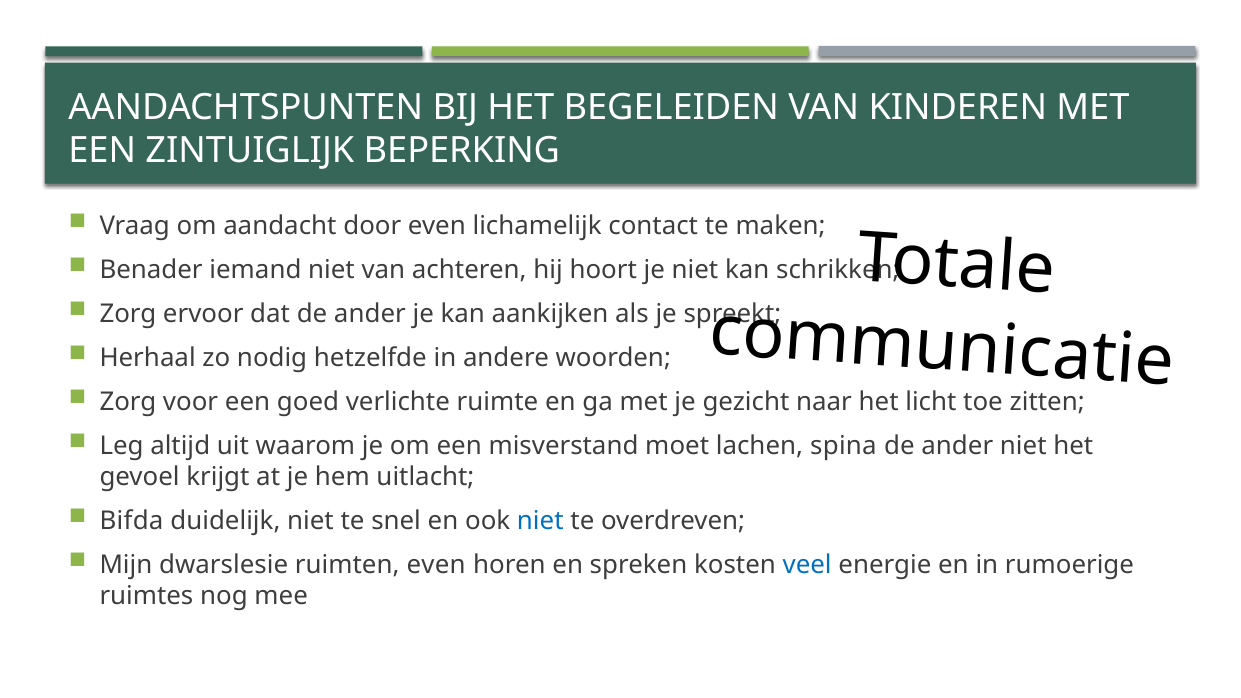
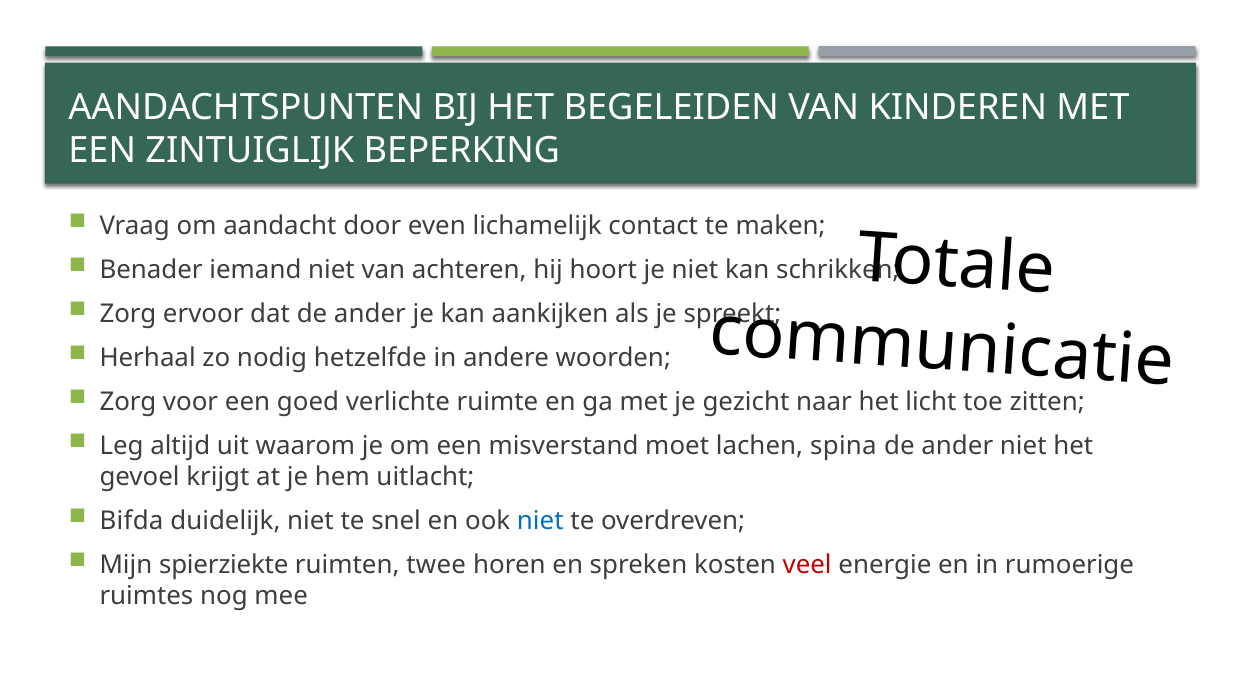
dwarslesie: dwarslesie -> spierziekte (224, 565)
ruimten even: even -> twee (436, 565)
veel colour: blue -> red (807, 565)
